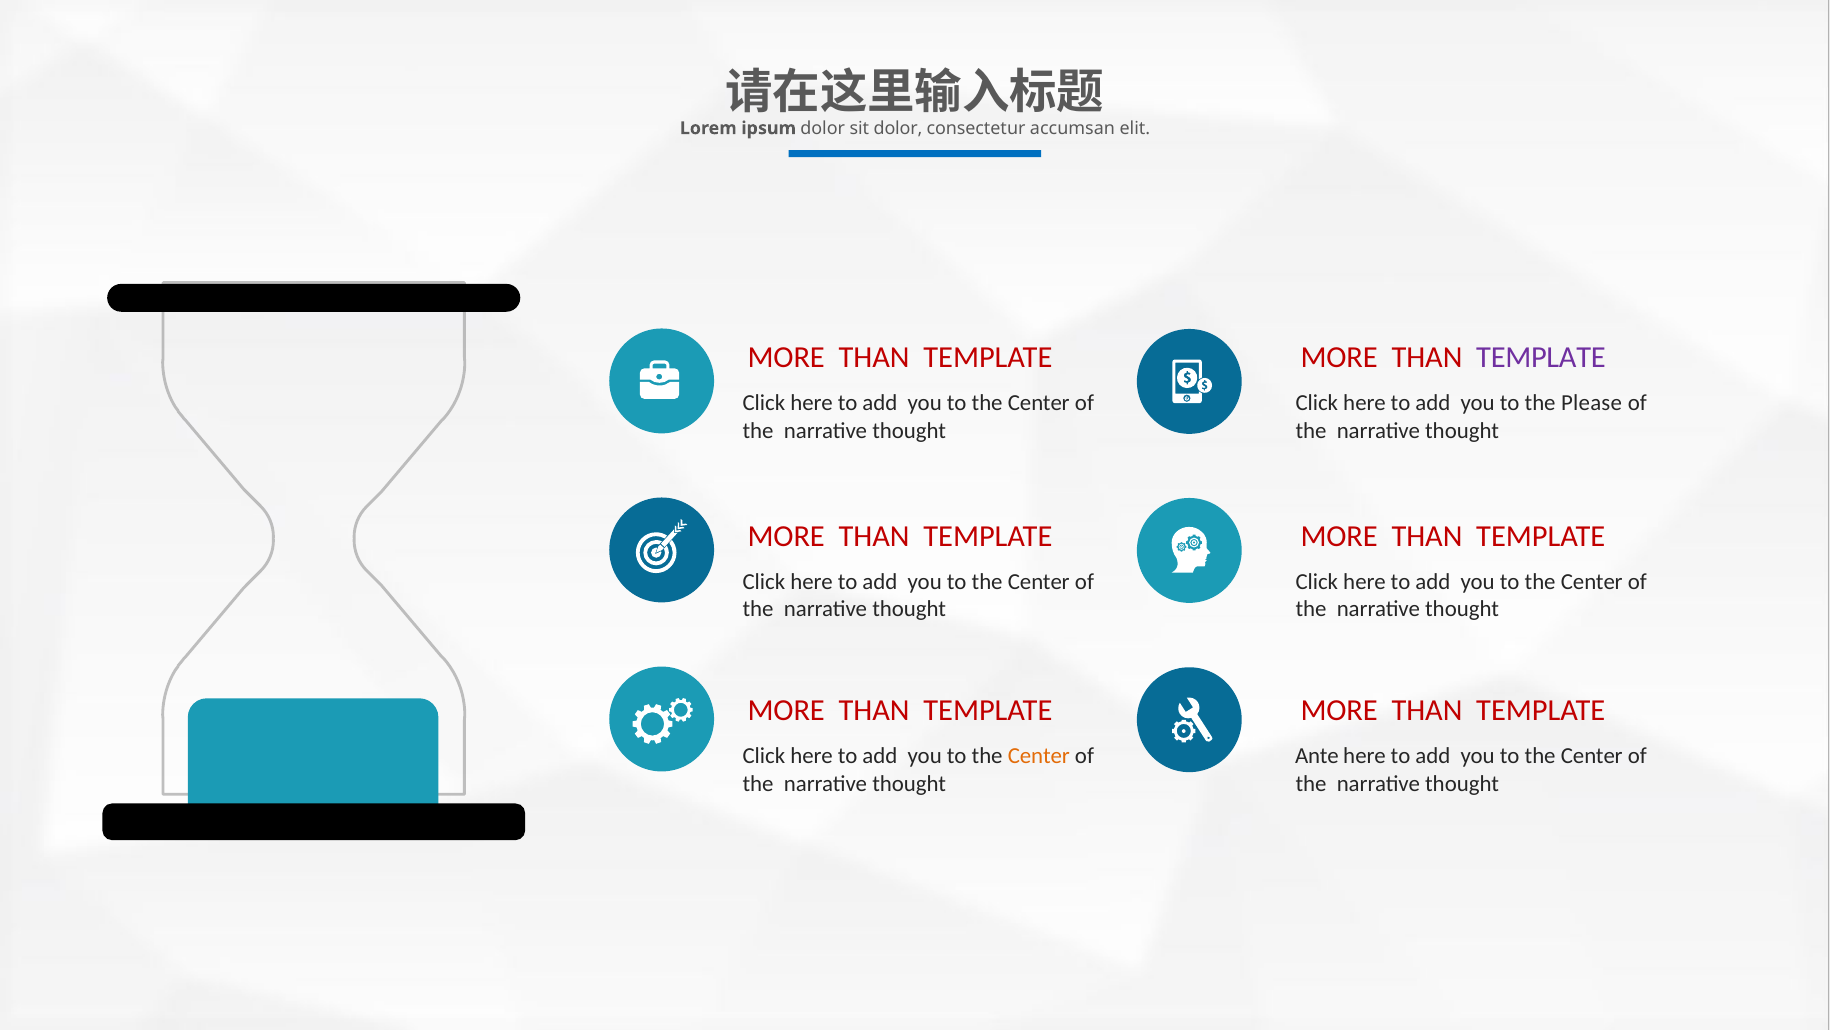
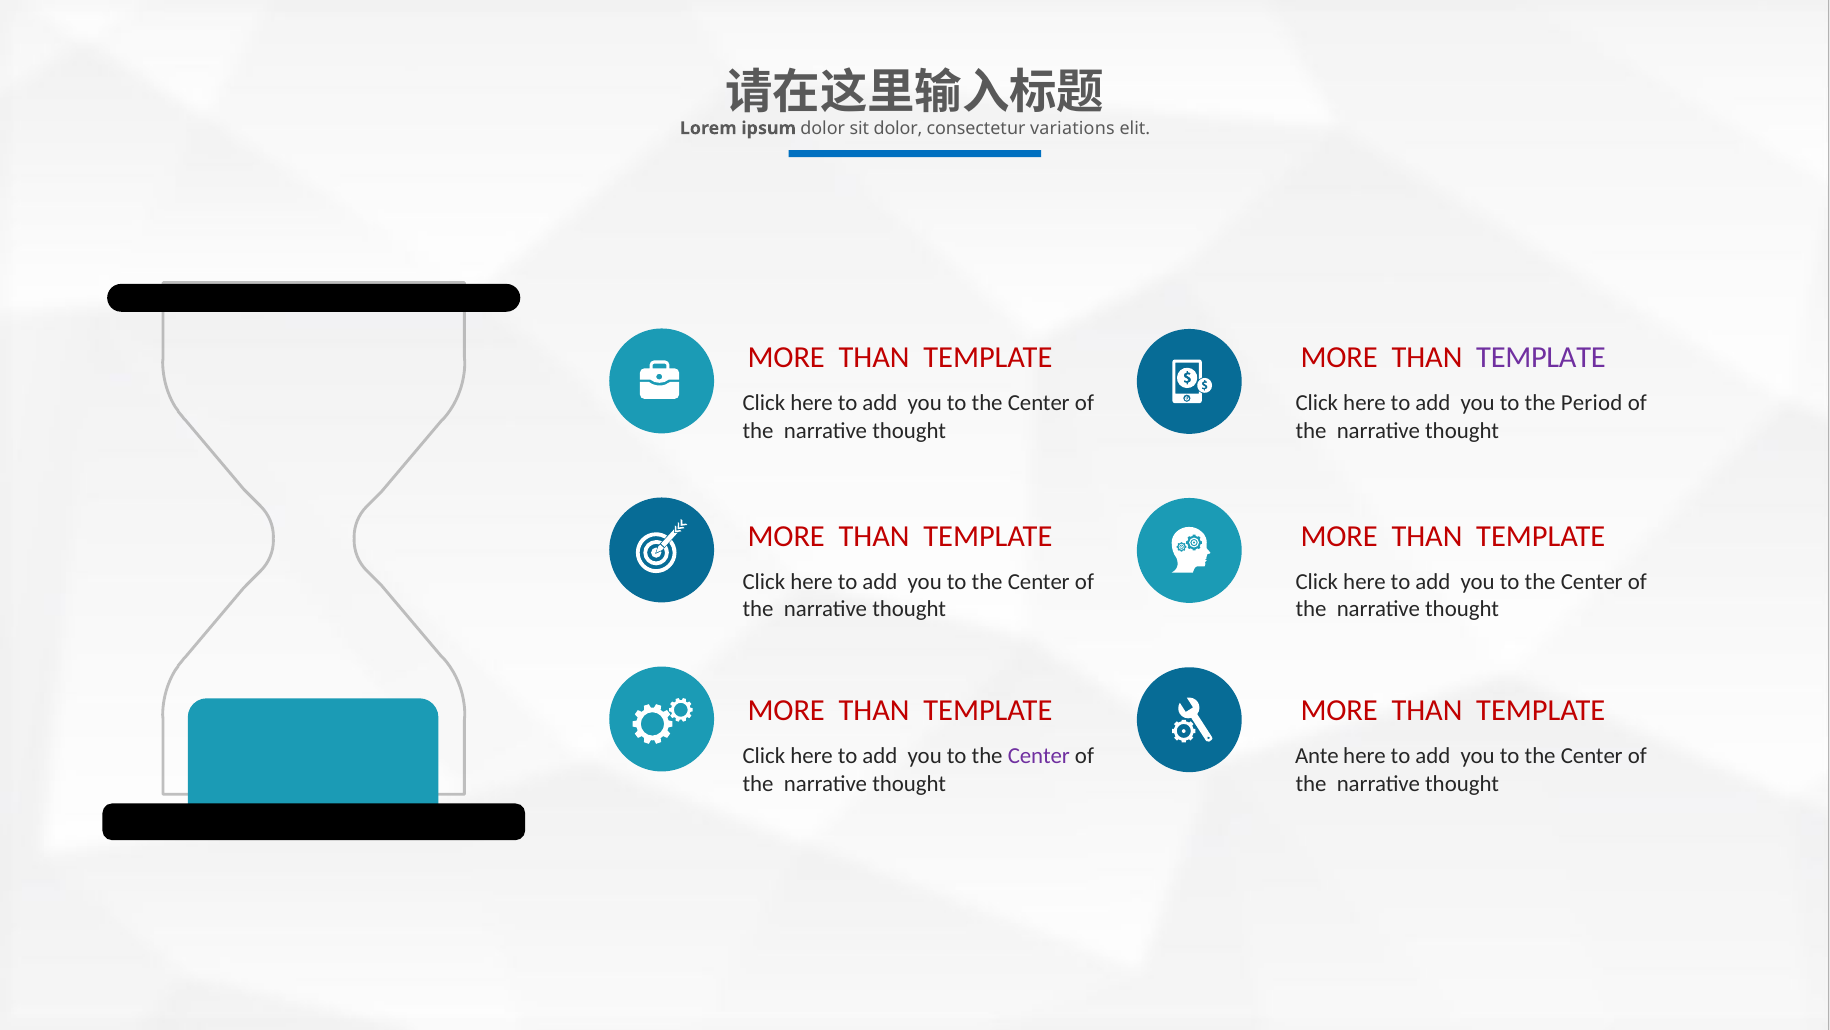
accumsan: accumsan -> variations (1072, 128)
Please: Please -> Period (1592, 403)
Center colour: orange -> purple (1039, 756)
